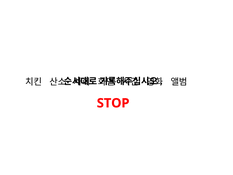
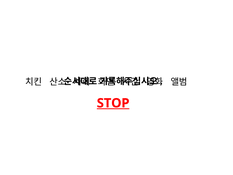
STOP underline: none -> present (113, 103)
